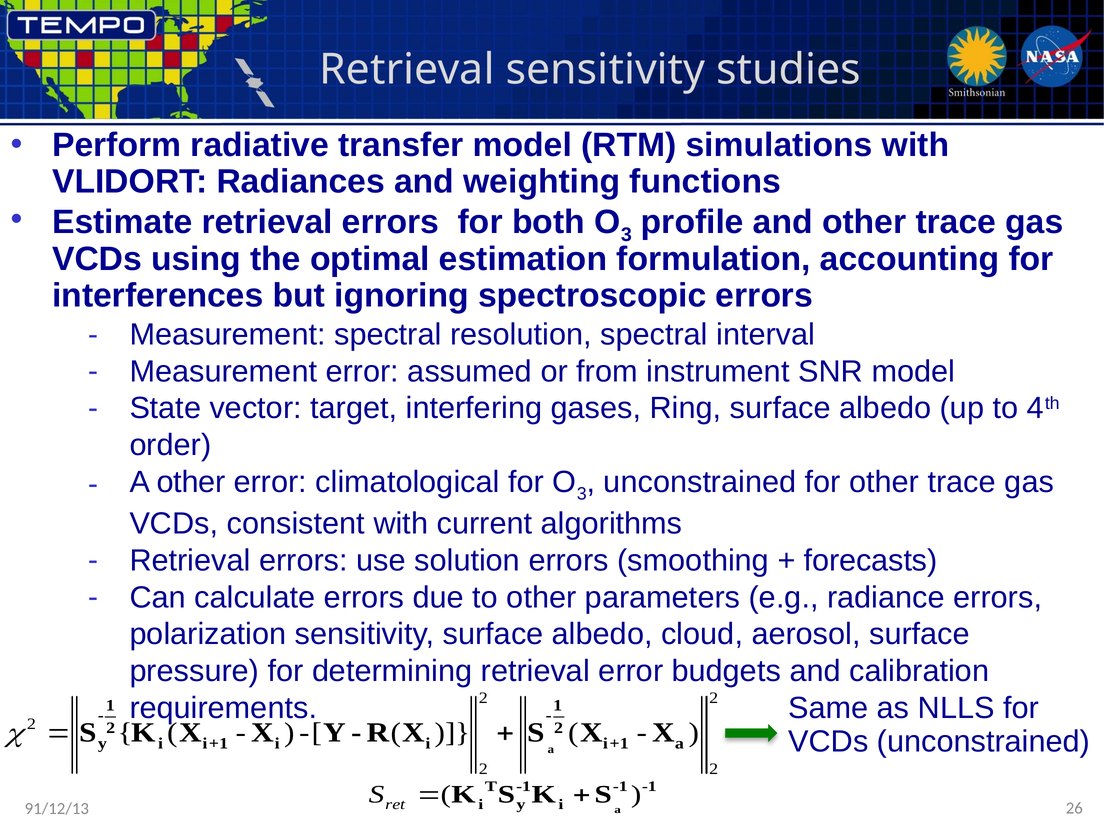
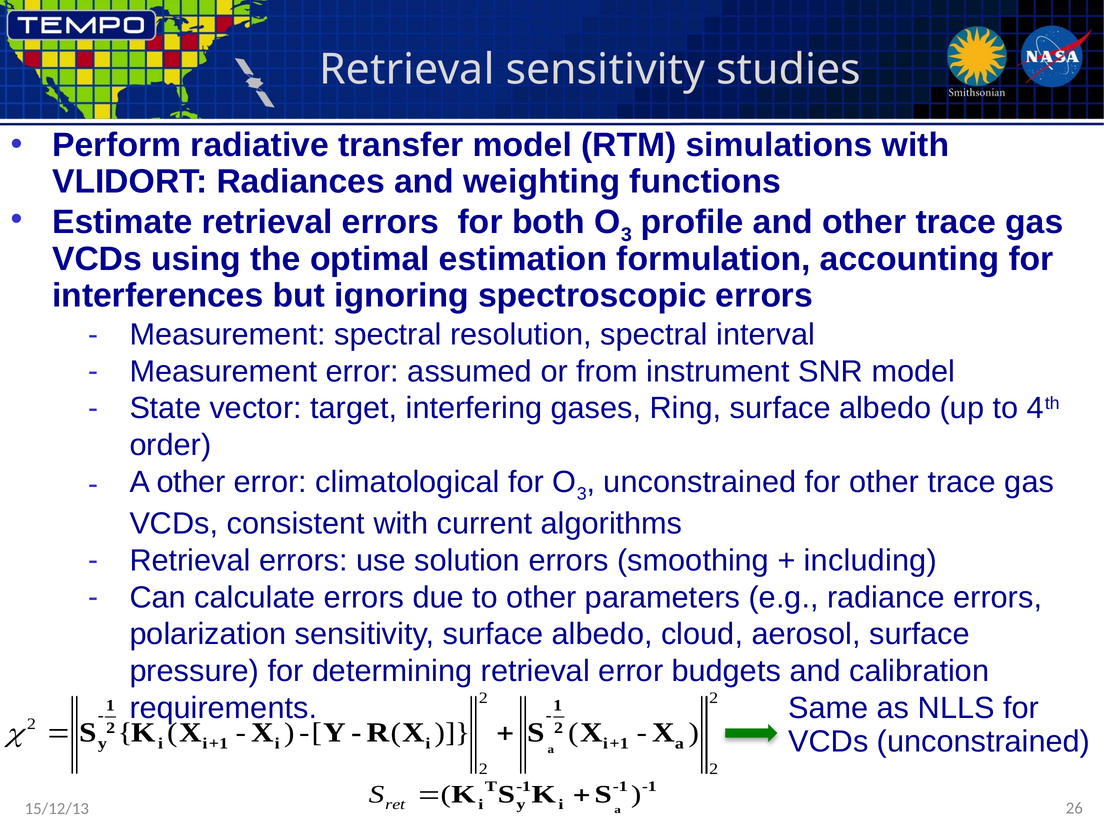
forecasts: forecasts -> including (870, 561)
91/12/13: 91/12/13 -> 15/12/13 (57, 808)
